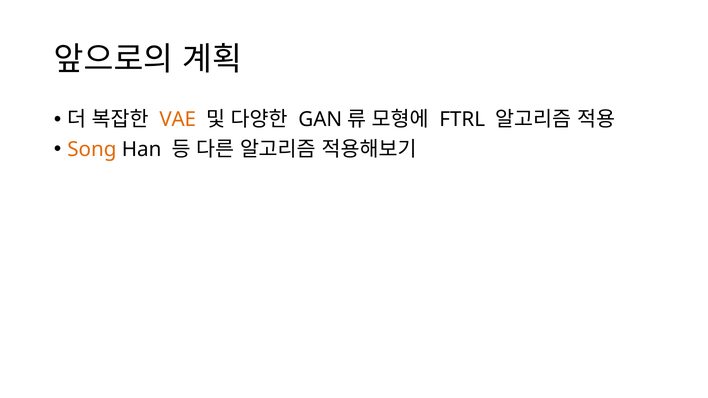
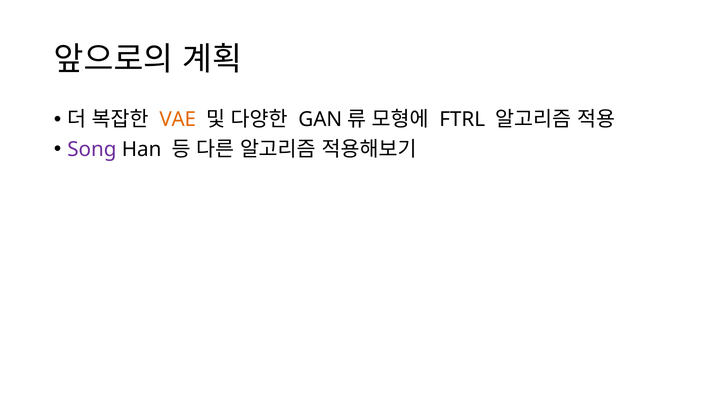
Song colour: orange -> purple (92, 149)
